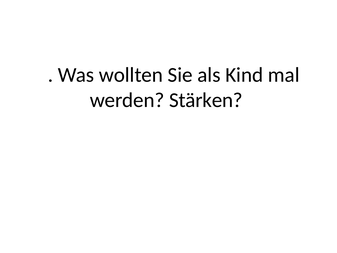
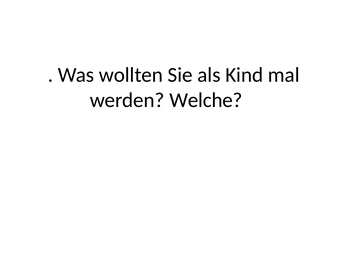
Stärken: Stärken -> Welche (206, 100)
